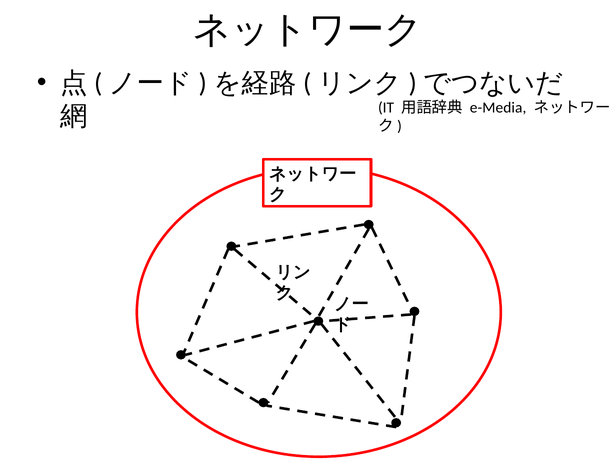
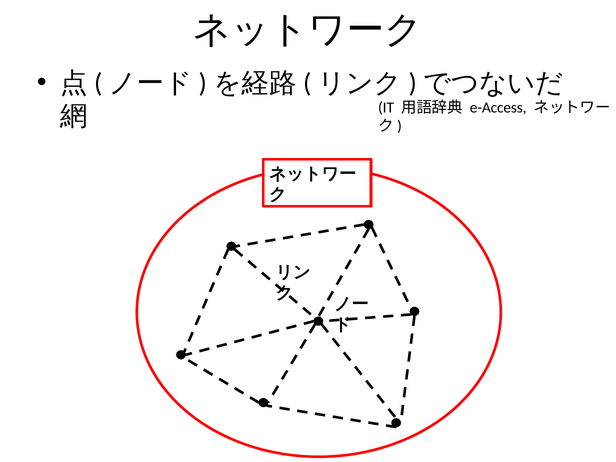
e-Media: e-Media -> e-Access (498, 108)
